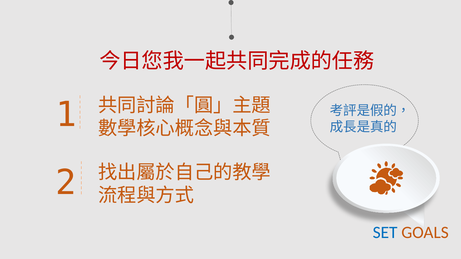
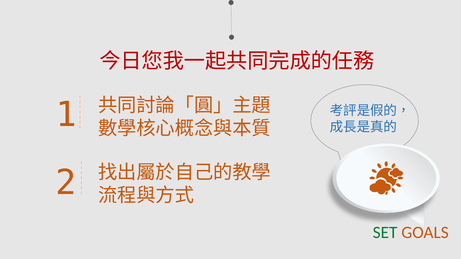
SET colour: blue -> green (385, 233)
